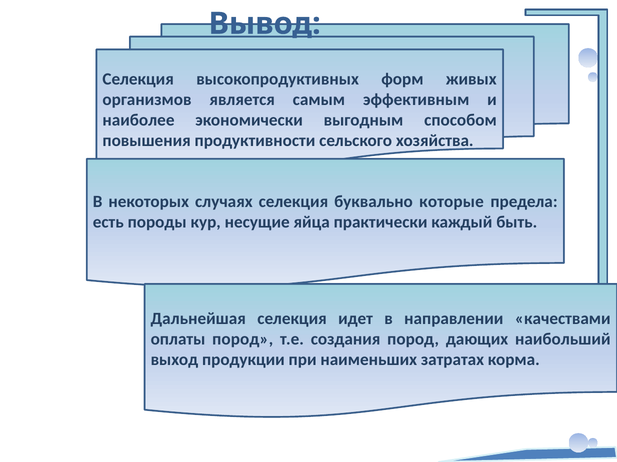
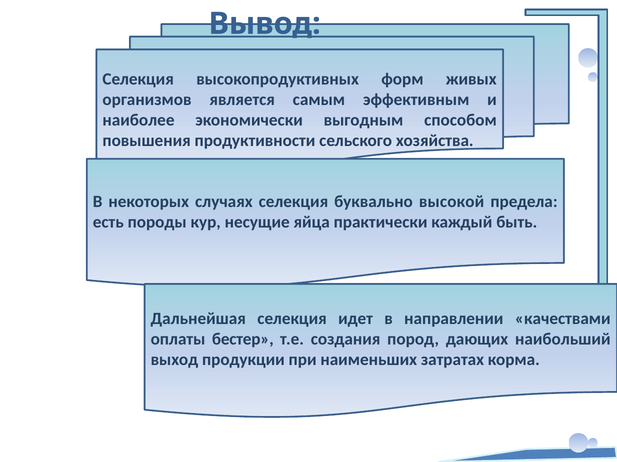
которые: которые -> высокой (452, 202)
оплаты пород: пород -> бестер (243, 340)
